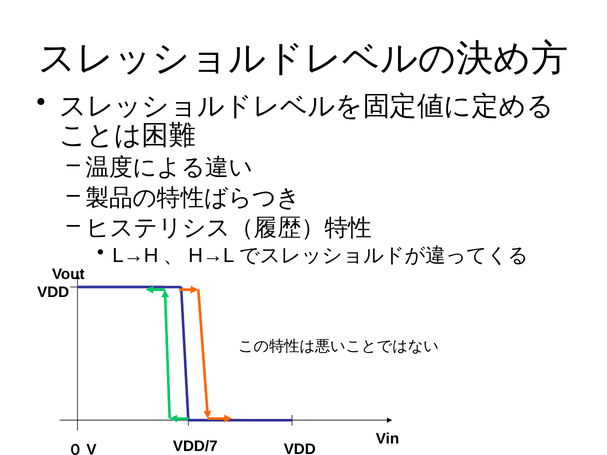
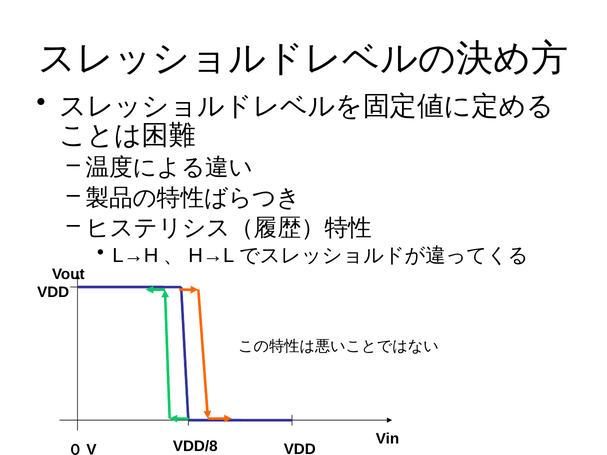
VDD/7: VDD/7 -> VDD/8 (195, 447)
